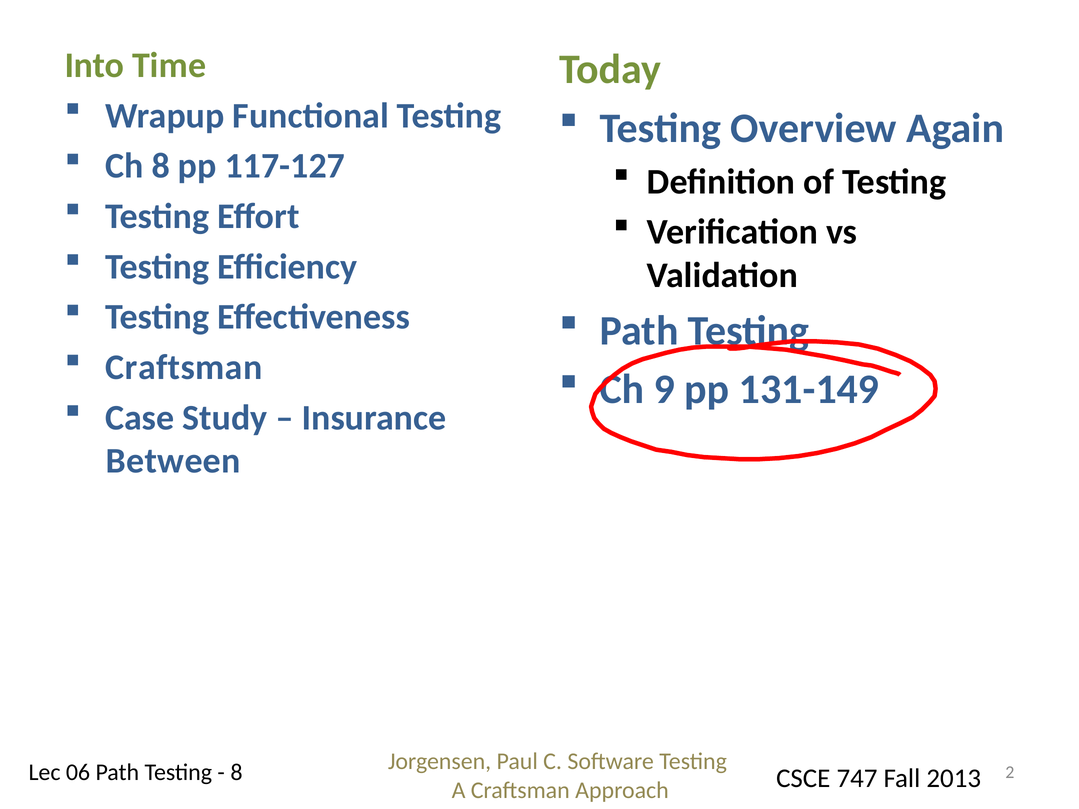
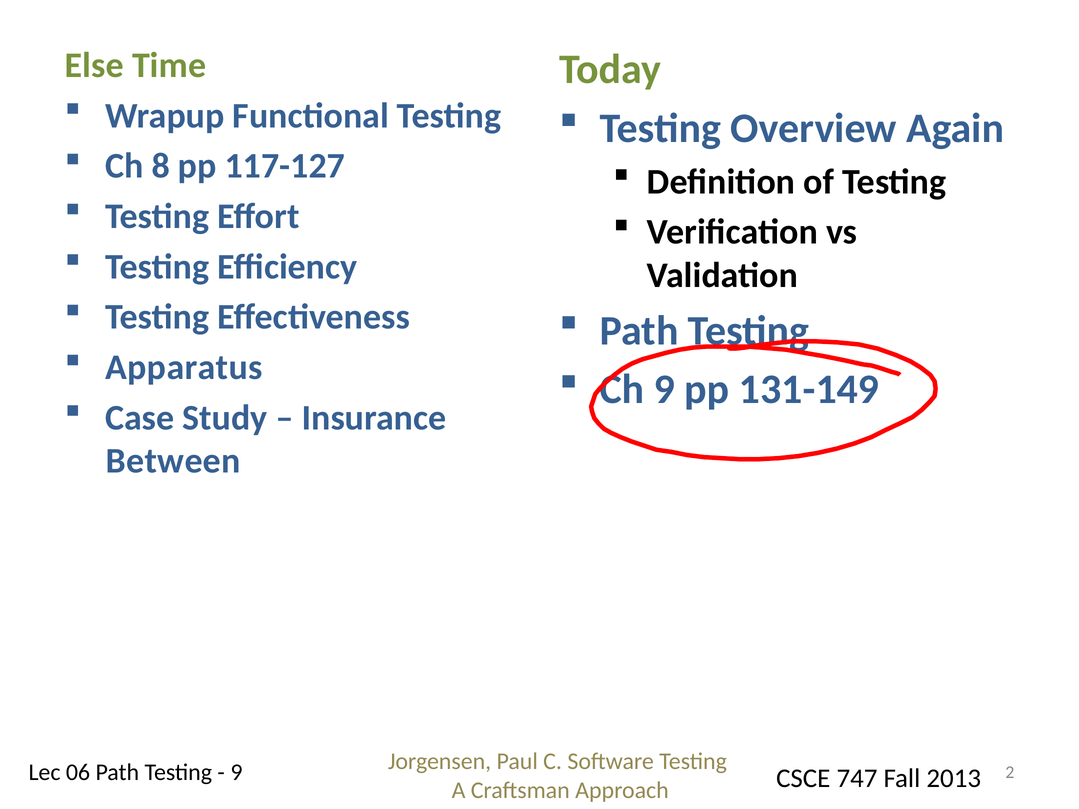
Into: Into -> Else (94, 65)
Craftsman: Craftsman -> Apparatus (184, 368)
8: 8 -> 9 (237, 773)
